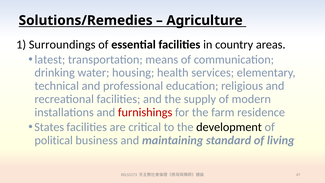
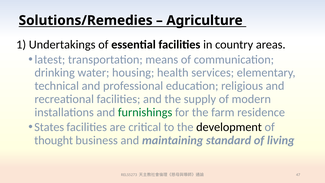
Surroundings: Surroundings -> Undertakings (62, 45)
furnishings colour: red -> green (145, 112)
political: political -> thought (54, 140)
